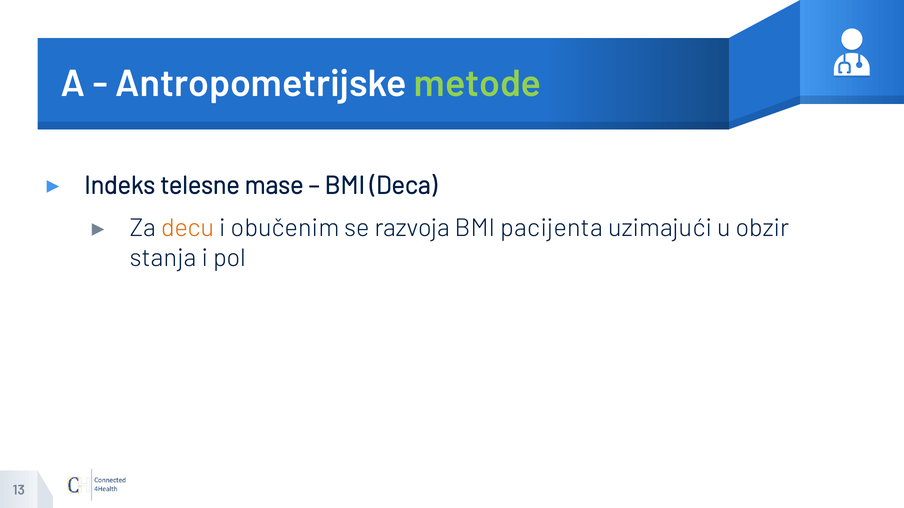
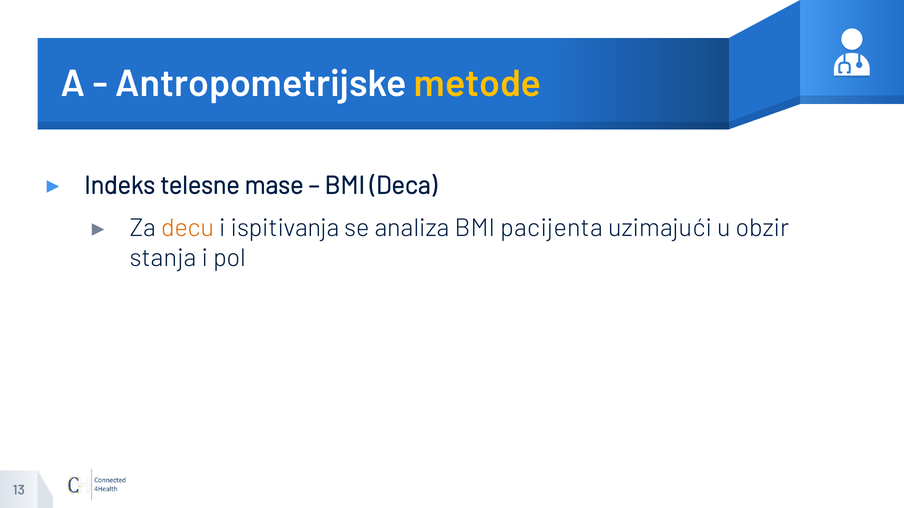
metode colour: light green -> yellow (478, 84)
obučenim: obučenim -> ispitivanja (285, 228)
razvoja: razvoja -> analiza (412, 228)
